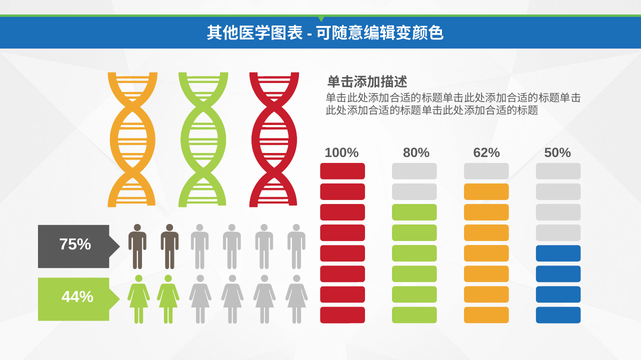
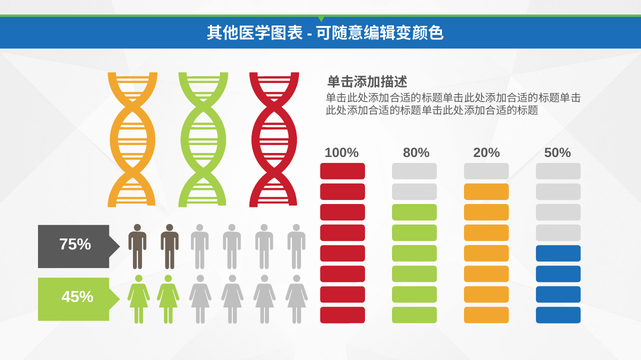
62%: 62% -> 20% (487, 153)
44%: 44% -> 45% (78, 298)
